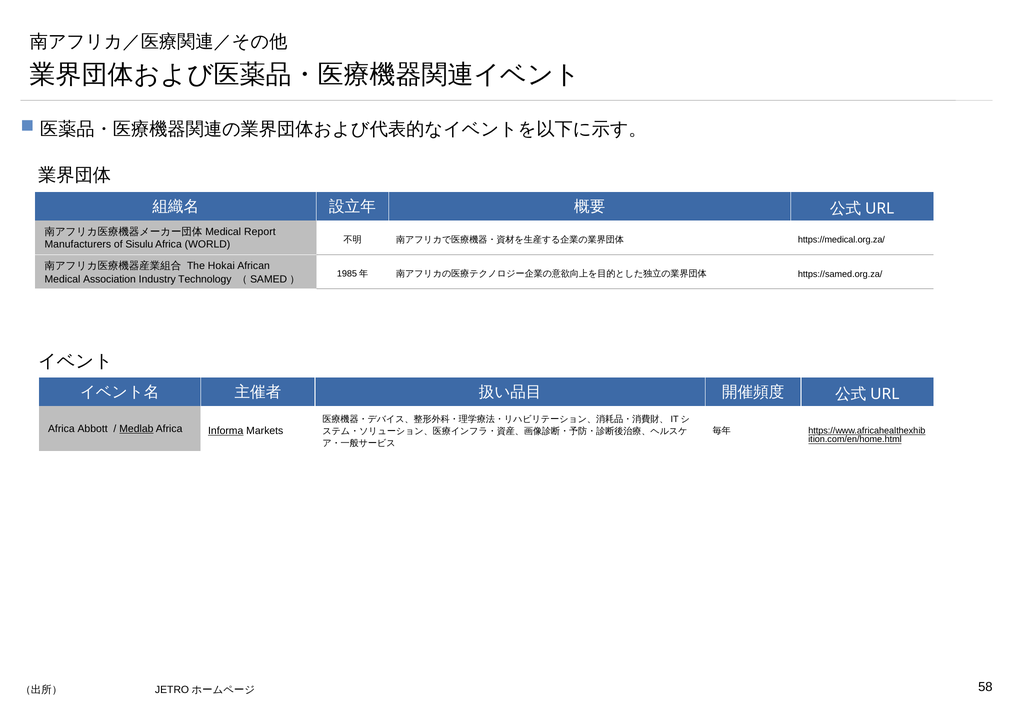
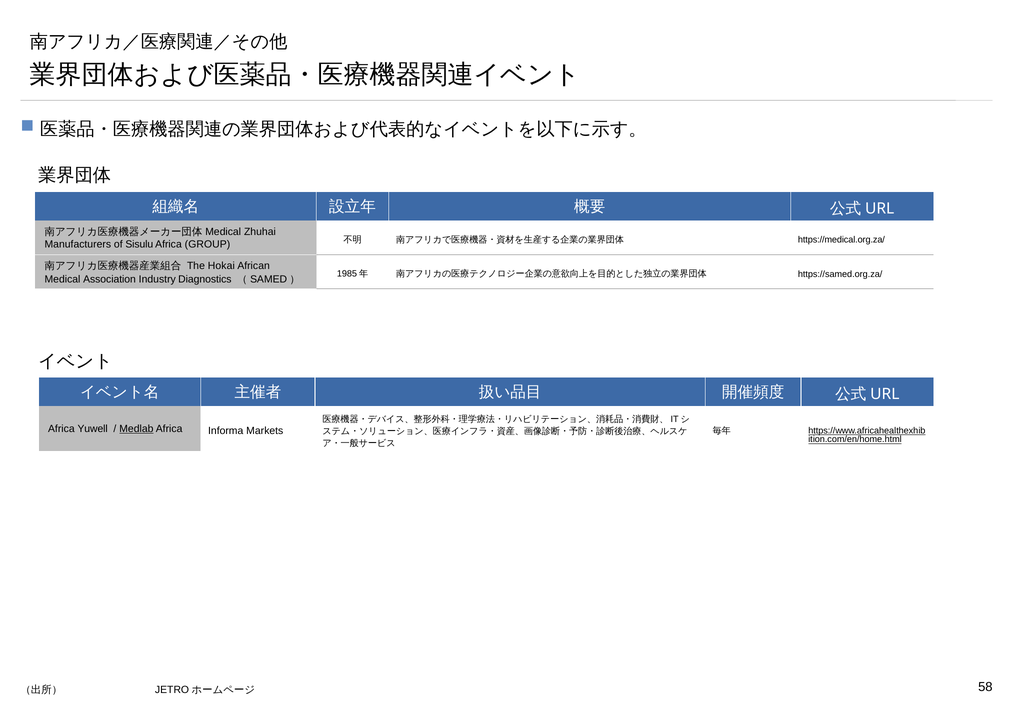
Report: Report -> Zhuhai (260, 231)
WORLD: WORLD -> GROUP (207, 244)
Technology: Technology -> Diagnostics (205, 279)
Abbott: Abbott -> Yuwell (93, 428)
Informa underline: present -> none (226, 430)
